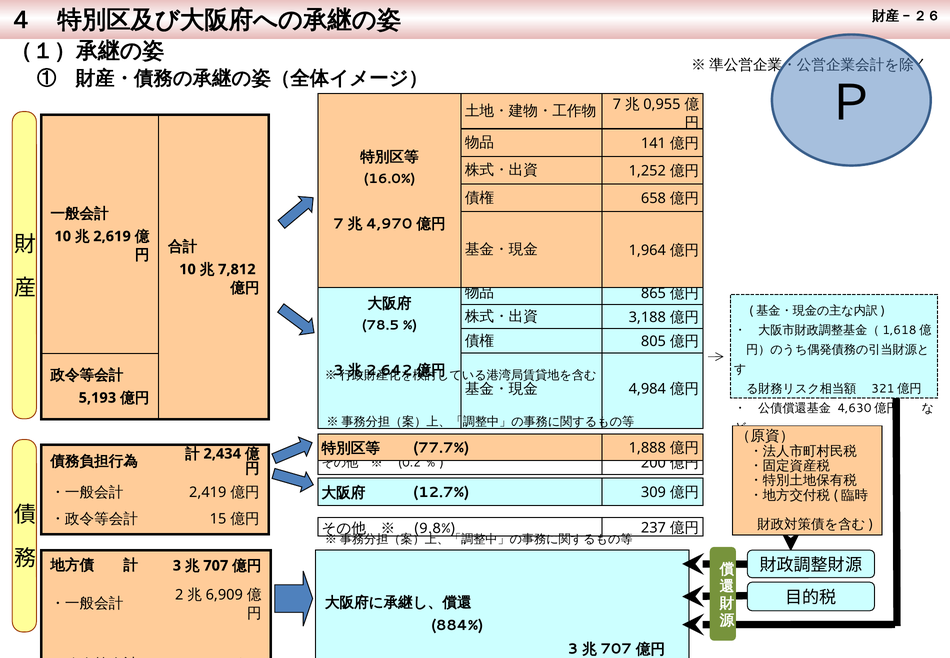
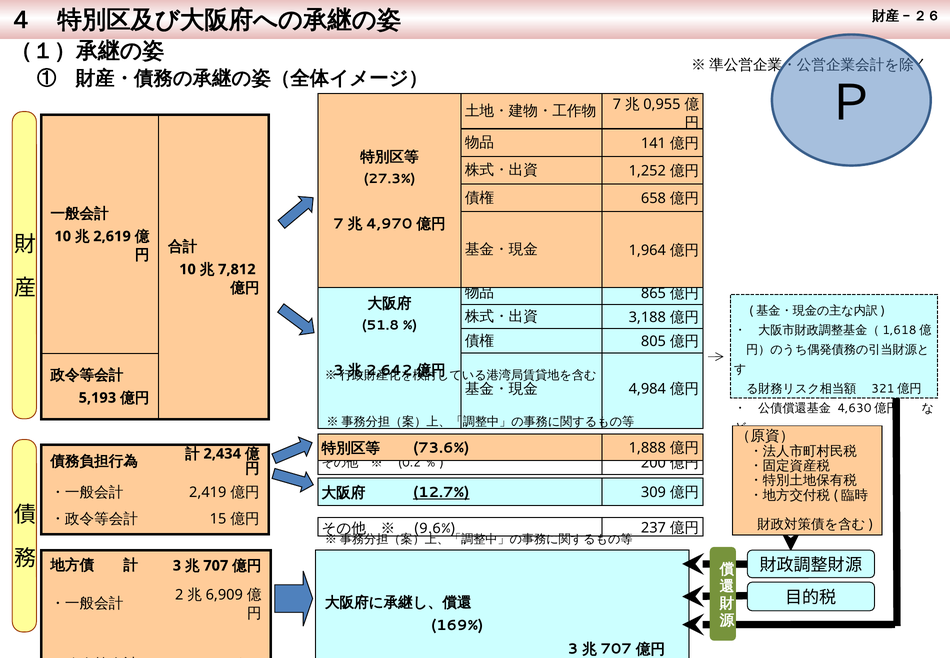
16.0%: 16.0% -> 27.3% (389, 179)
78.5: 78.5 -> 51.8 (380, 325)
77.7%: 77.7% -> 73.6% (441, 448)
12.7% underline: none -> present (441, 492)
9.8%: 9.8% -> 9.6% (435, 528)
884%: 884% -> 169% (457, 625)
